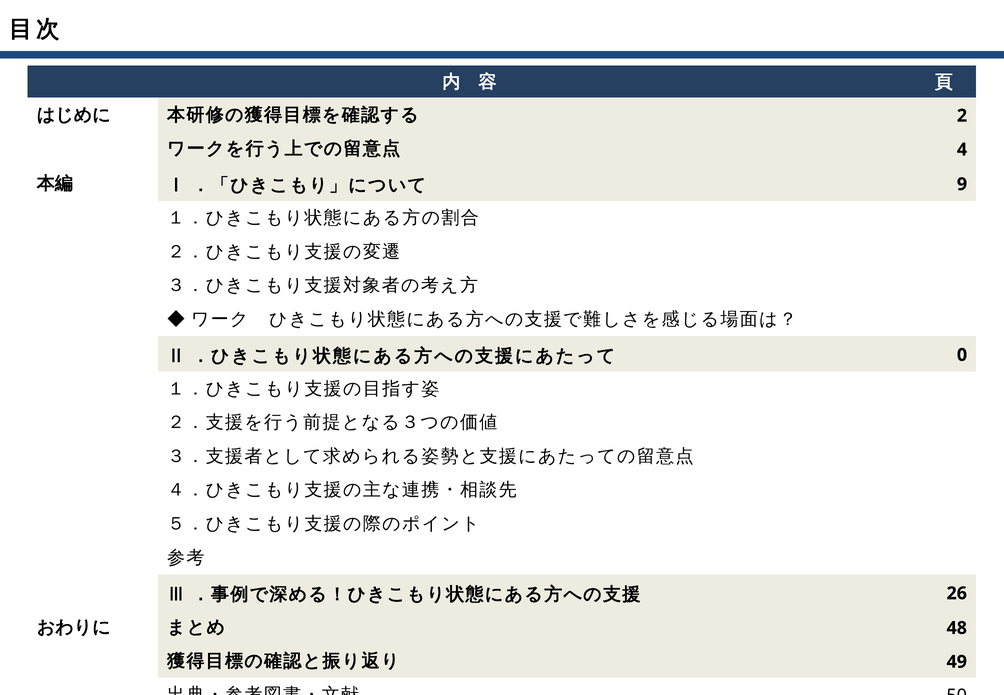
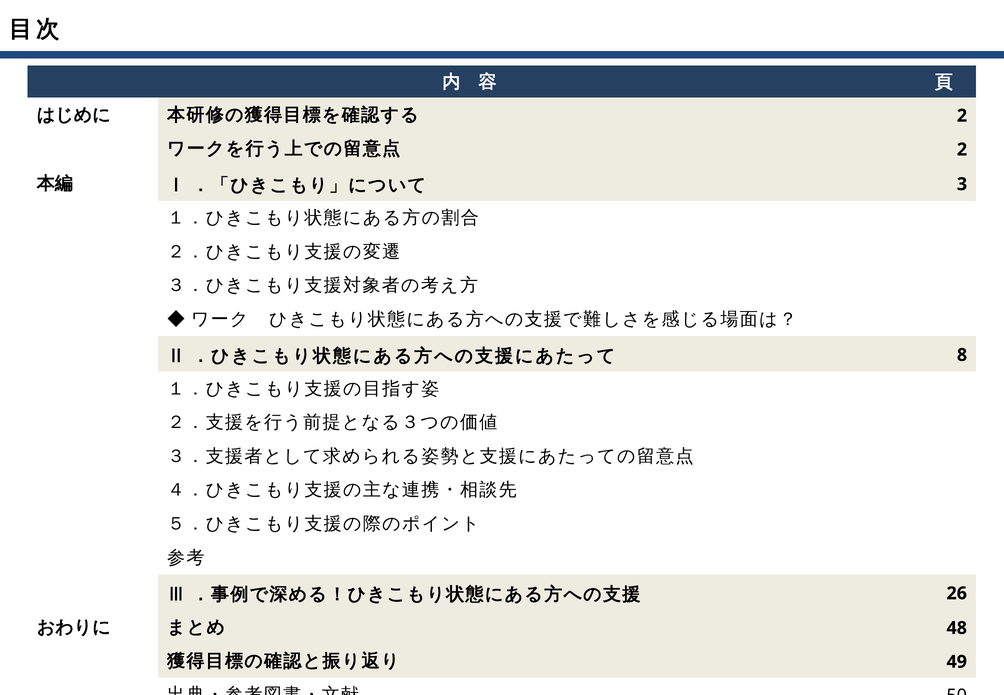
4: 4 -> 2 (962, 149)
9: 9 -> 3 (962, 184)
0: 0 -> 8 (962, 355)
